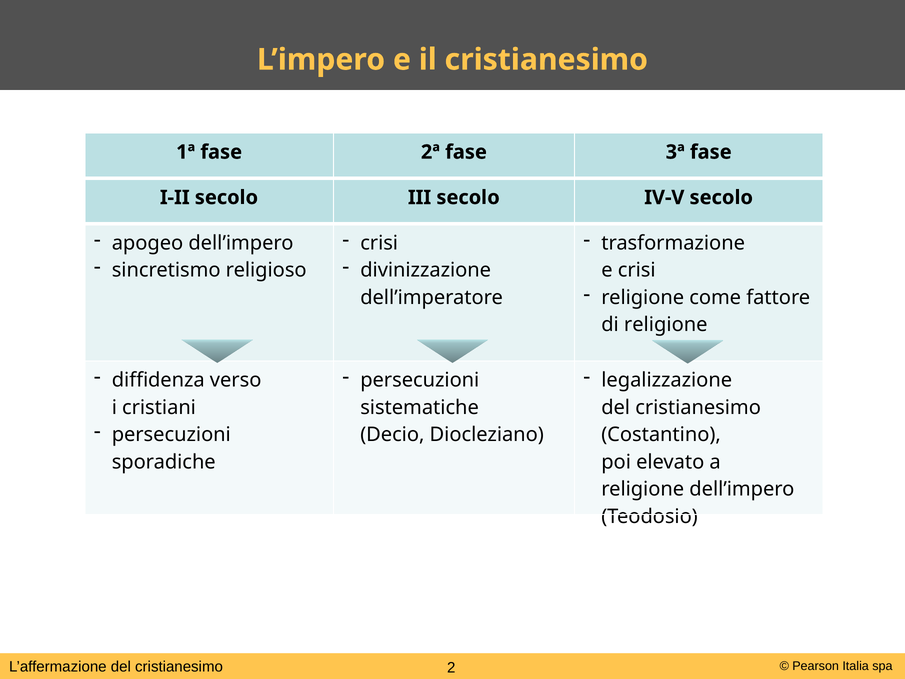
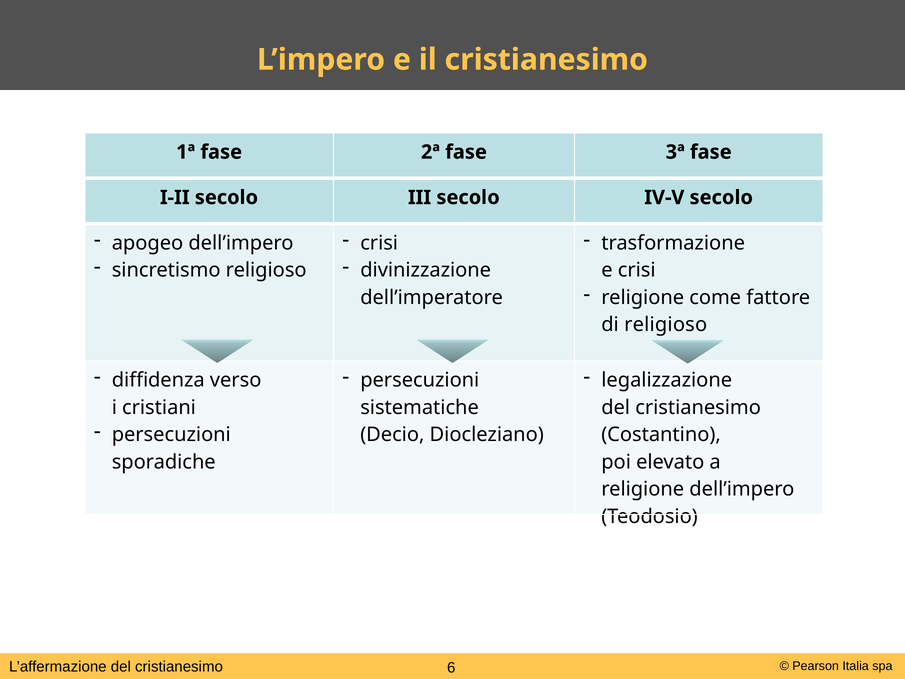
di religione: religione -> religioso (666, 325)
2: 2 -> 6 (451, 668)
